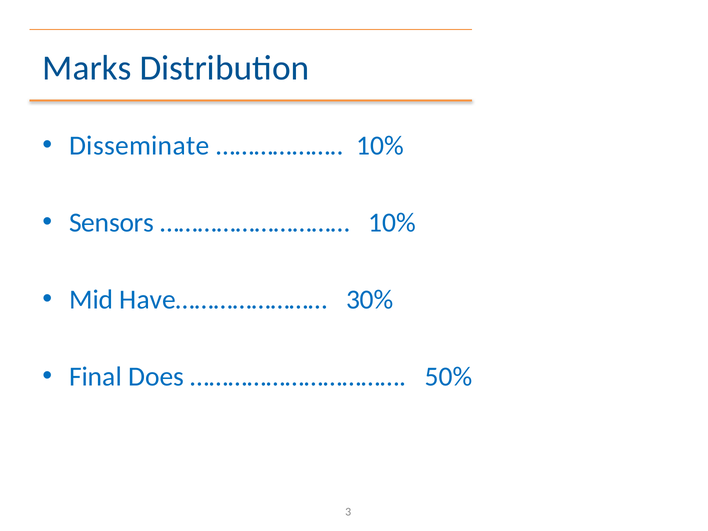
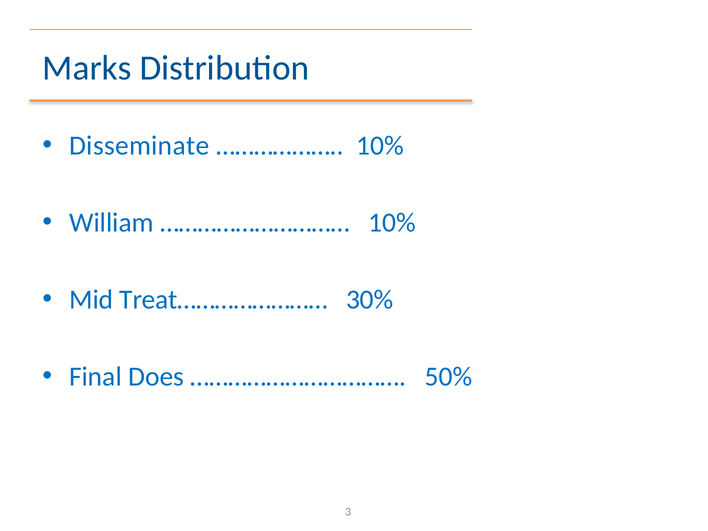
Sensors: Sensors -> William (111, 223)
Have……………………: Have…………………… -> Treat…………………… (224, 300)
